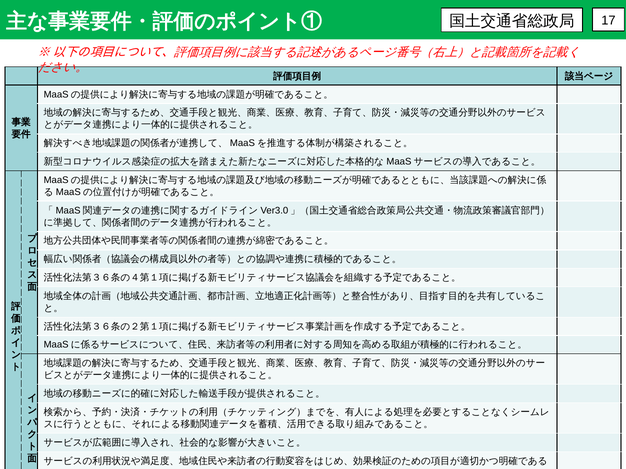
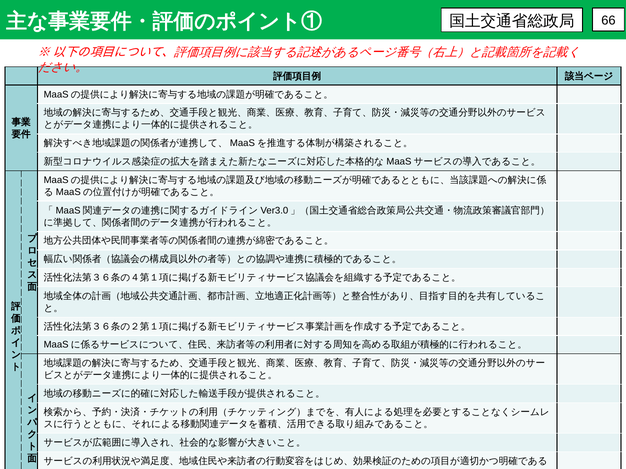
17: 17 -> 66 (608, 20)
